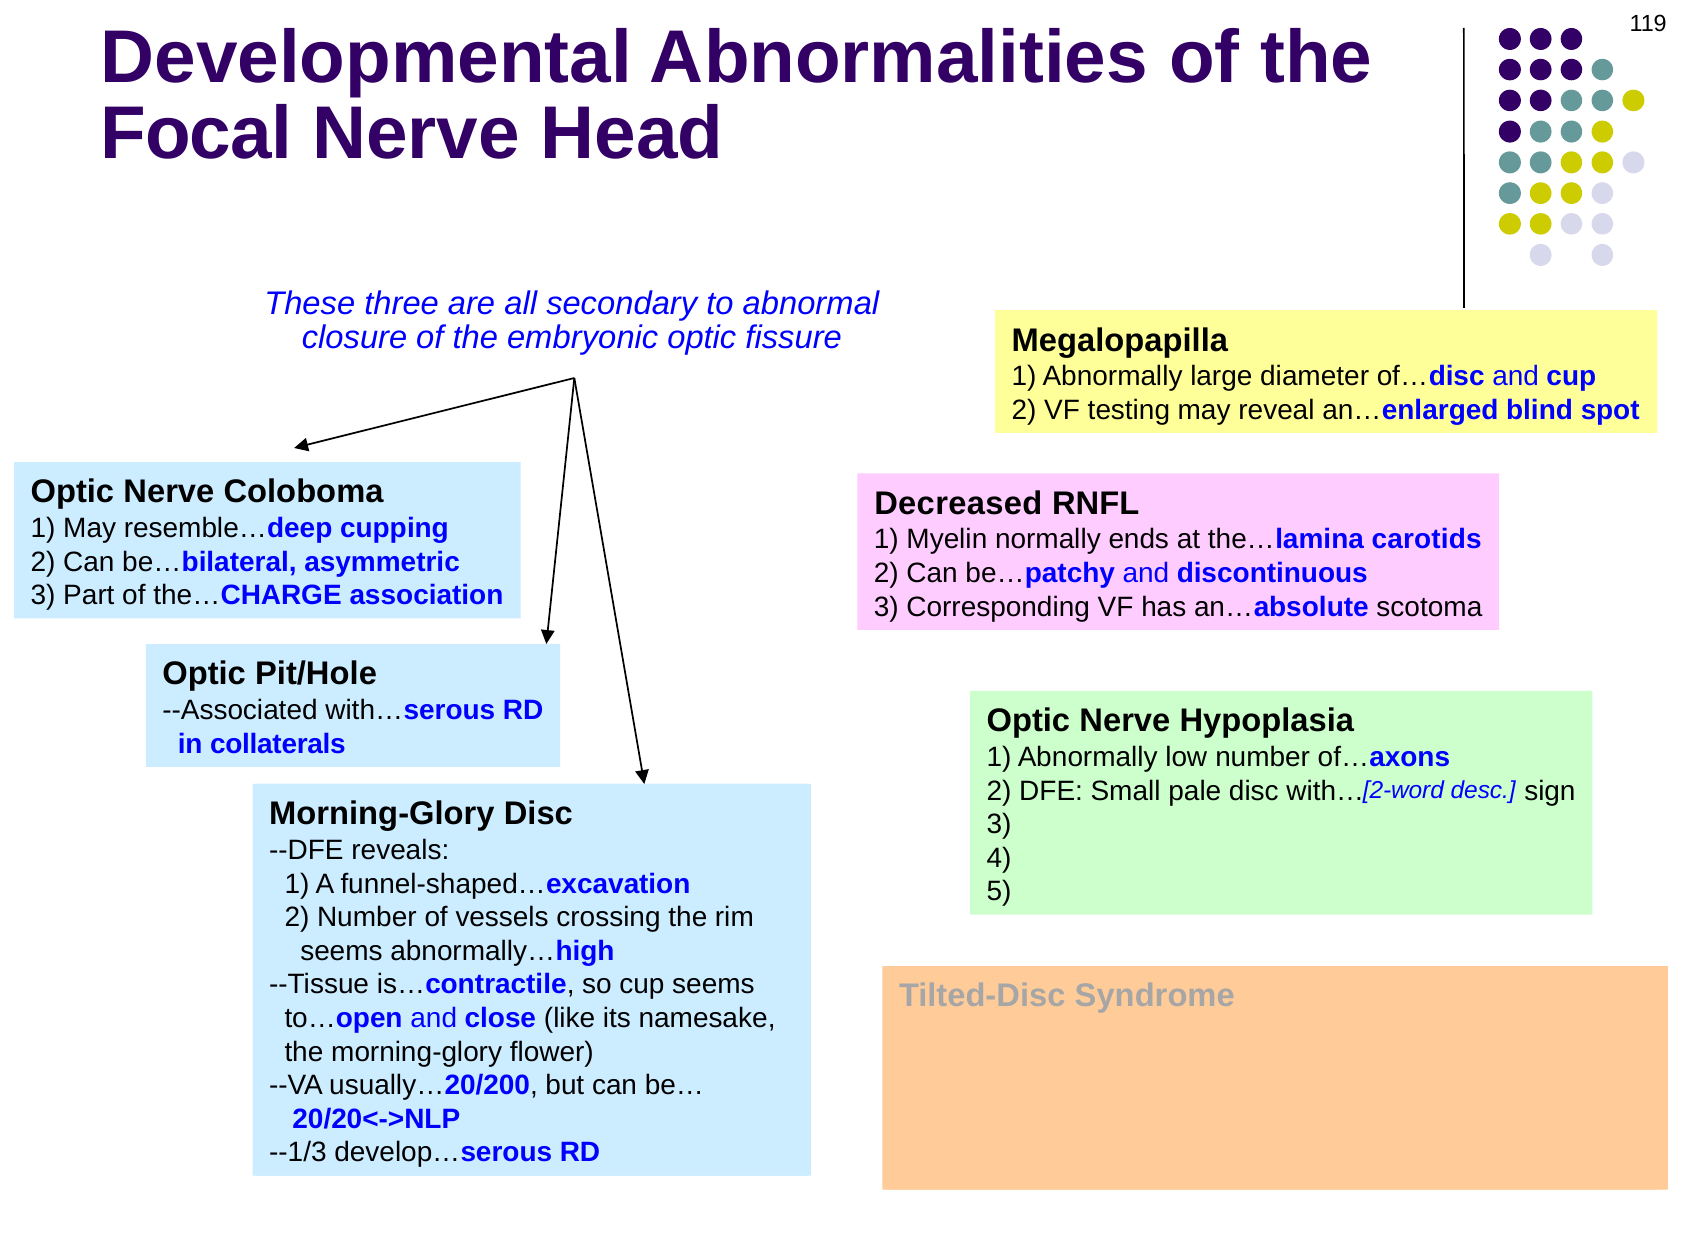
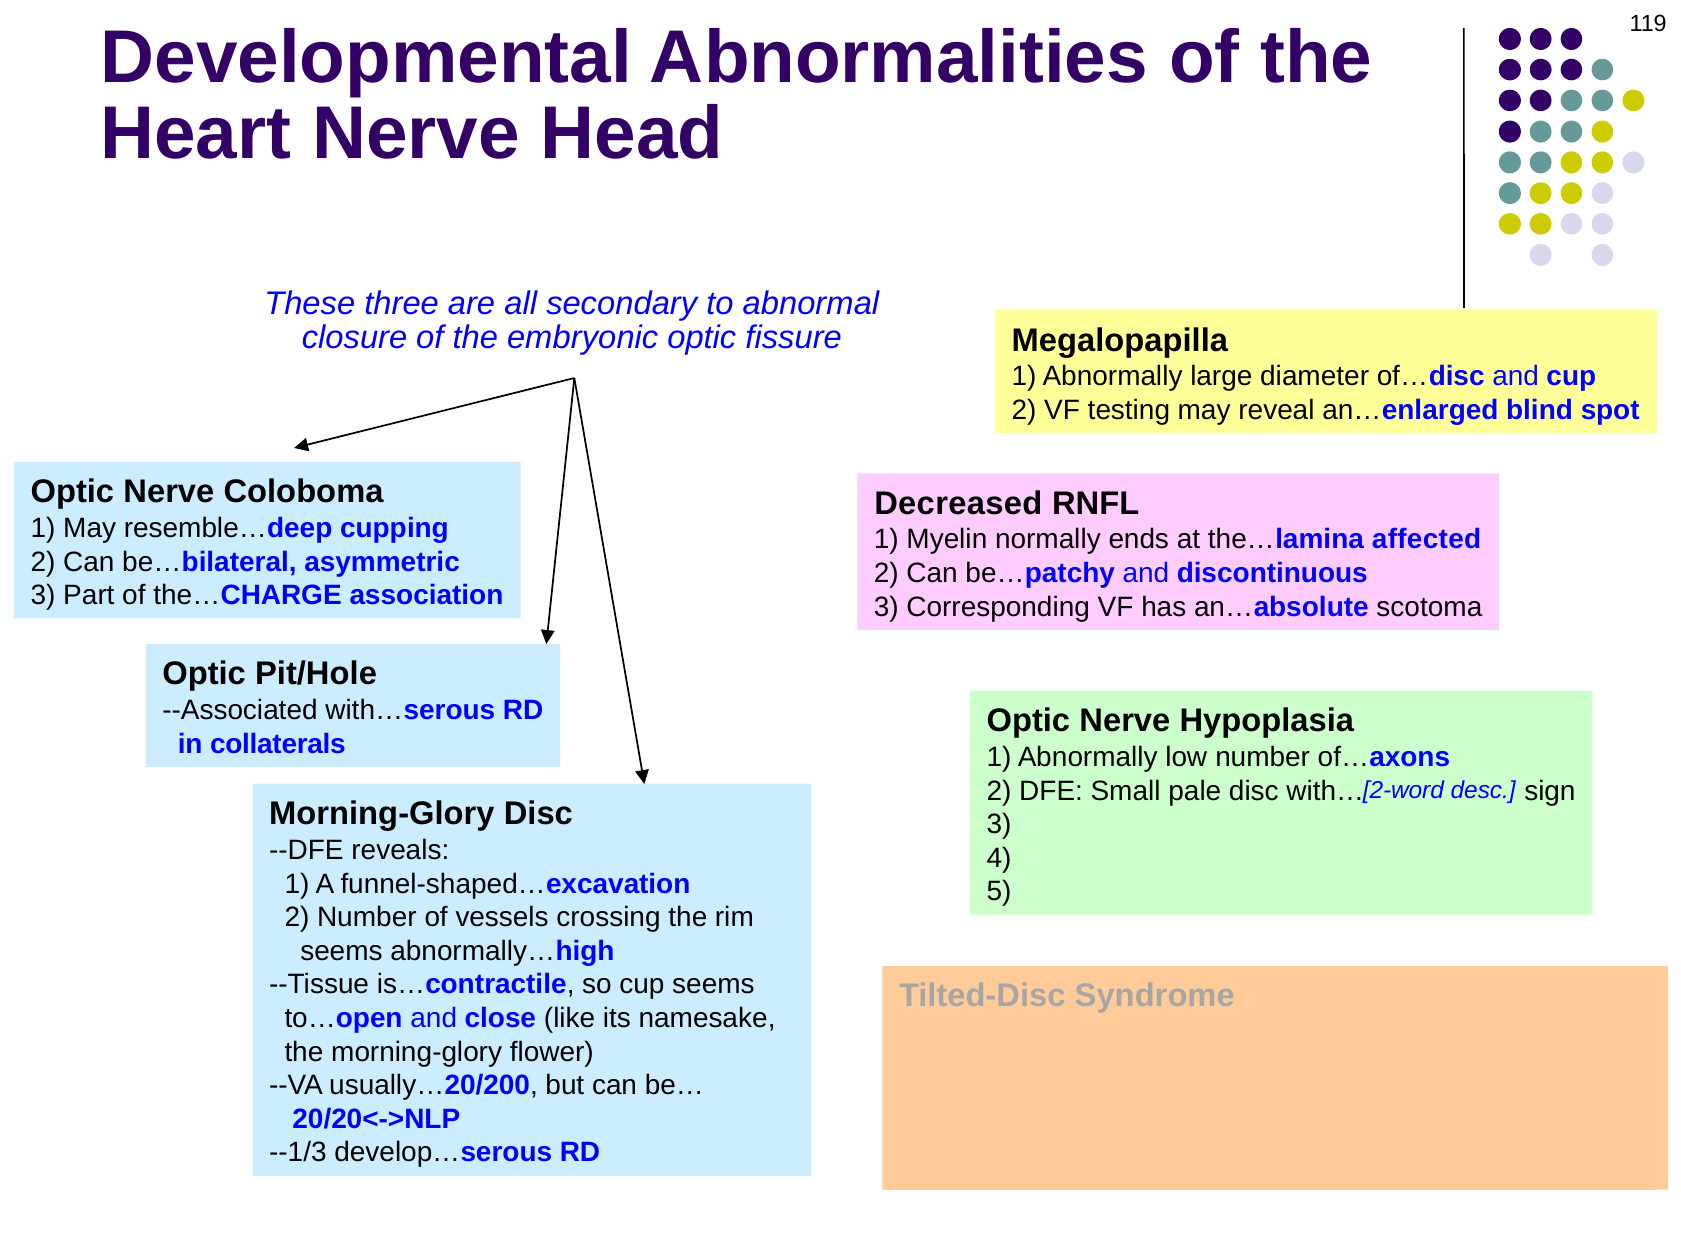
Focal: Focal -> Heart (196, 134)
carotids: carotids -> affected (1427, 540)
